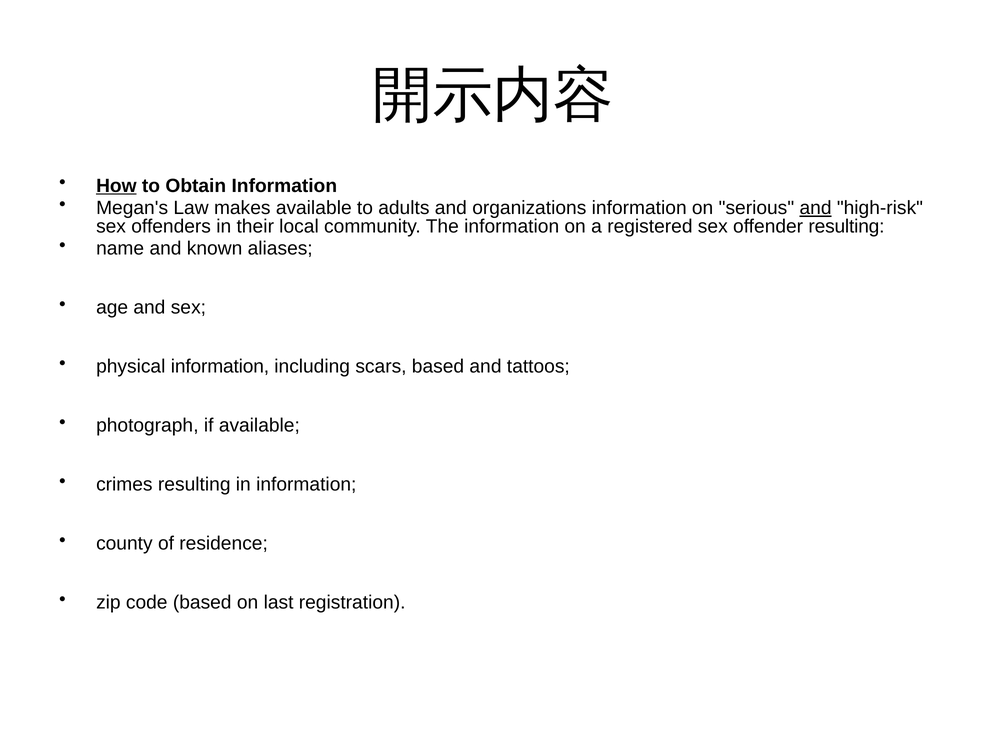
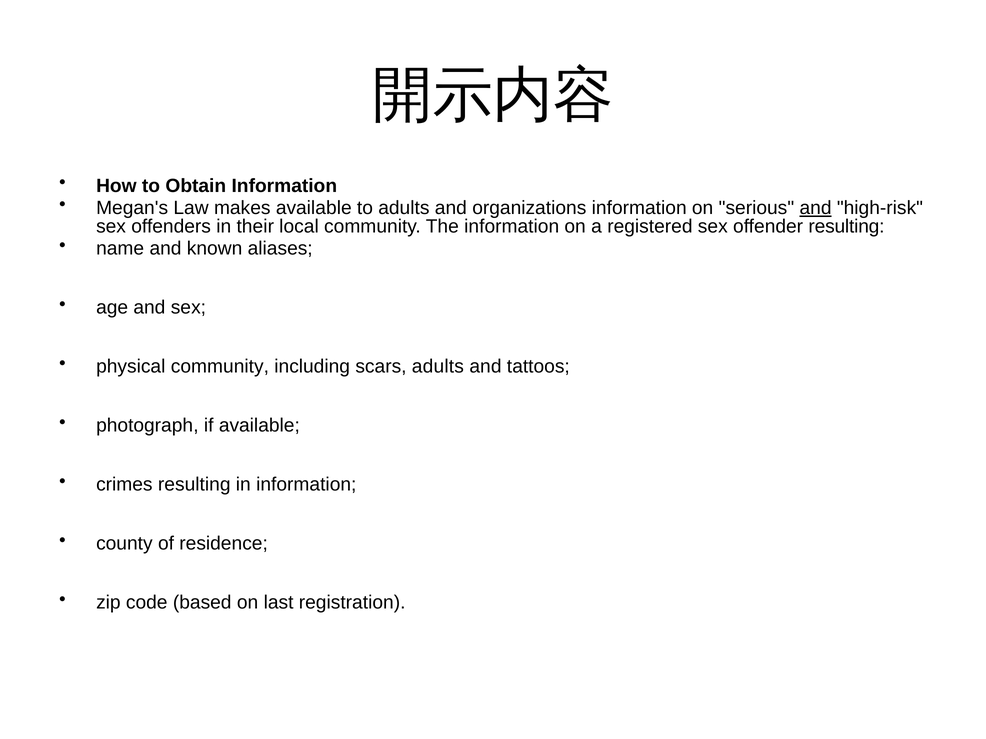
How underline: present -> none (116, 186)
physical information: information -> community (220, 367)
scars based: based -> adults (438, 367)
